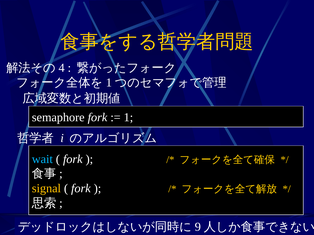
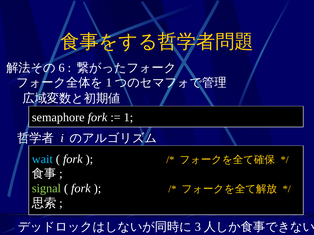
4: 4 -> 6 (62, 68)
signal colour: yellow -> light green (46, 189)
9: 9 -> 3 (198, 227)
